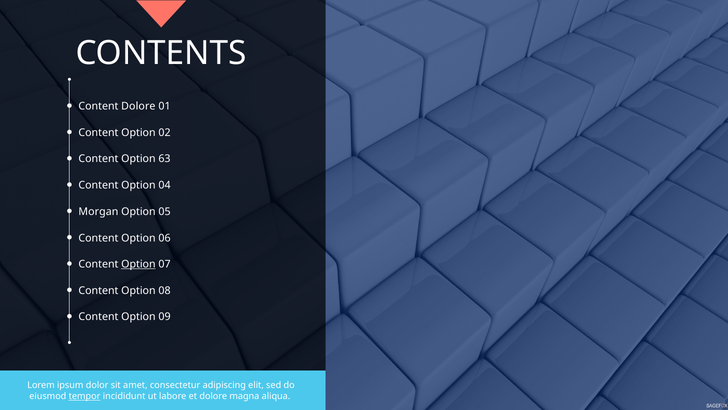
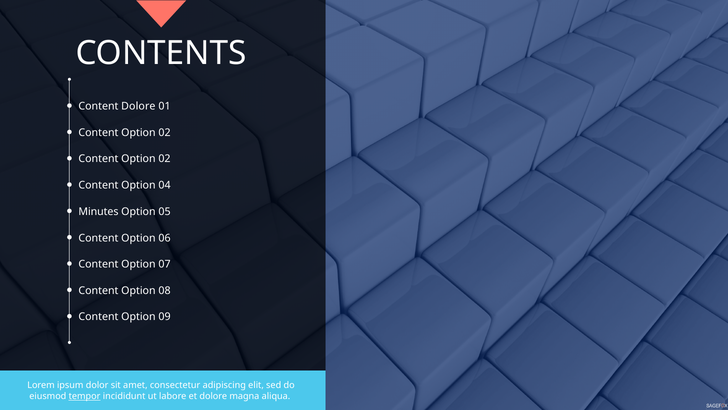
63: 63 -> 02 (164, 159)
Morgan: Morgan -> Minutes (98, 212)
Option underline: present -> none (138, 264)
